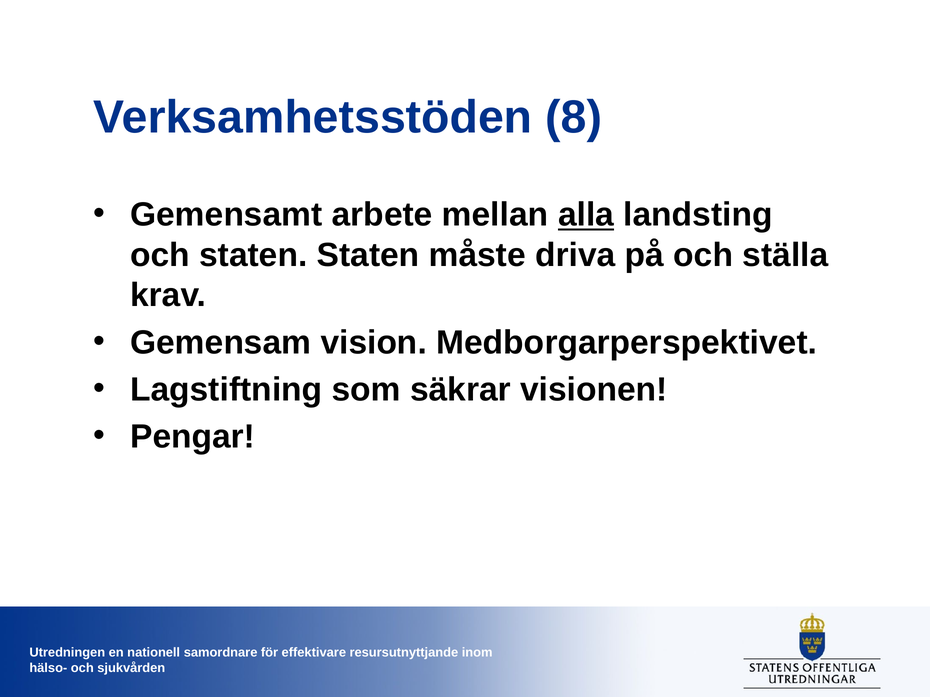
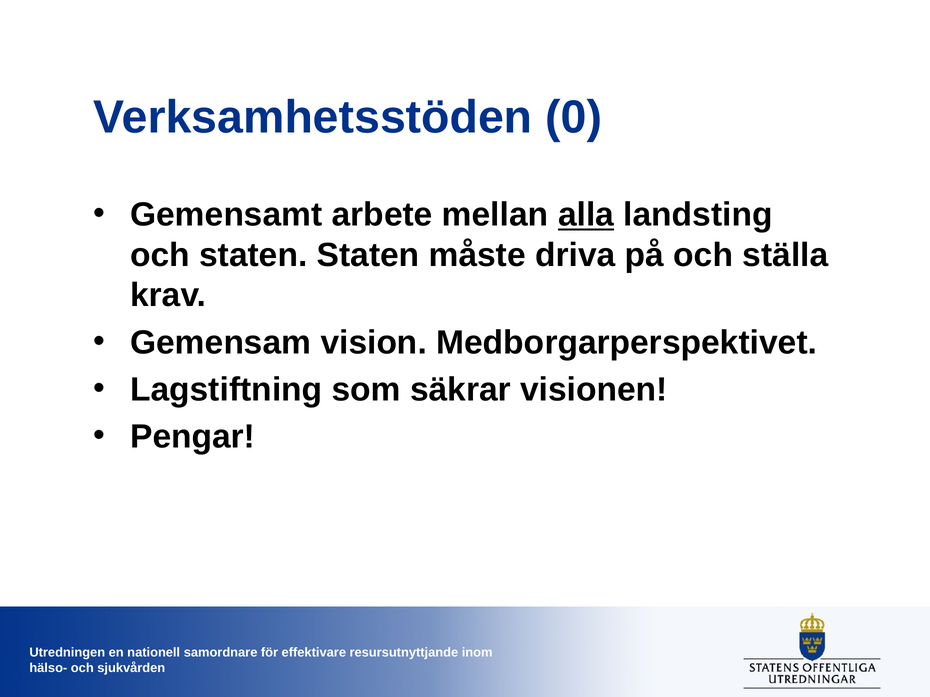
8: 8 -> 0 (574, 118)
